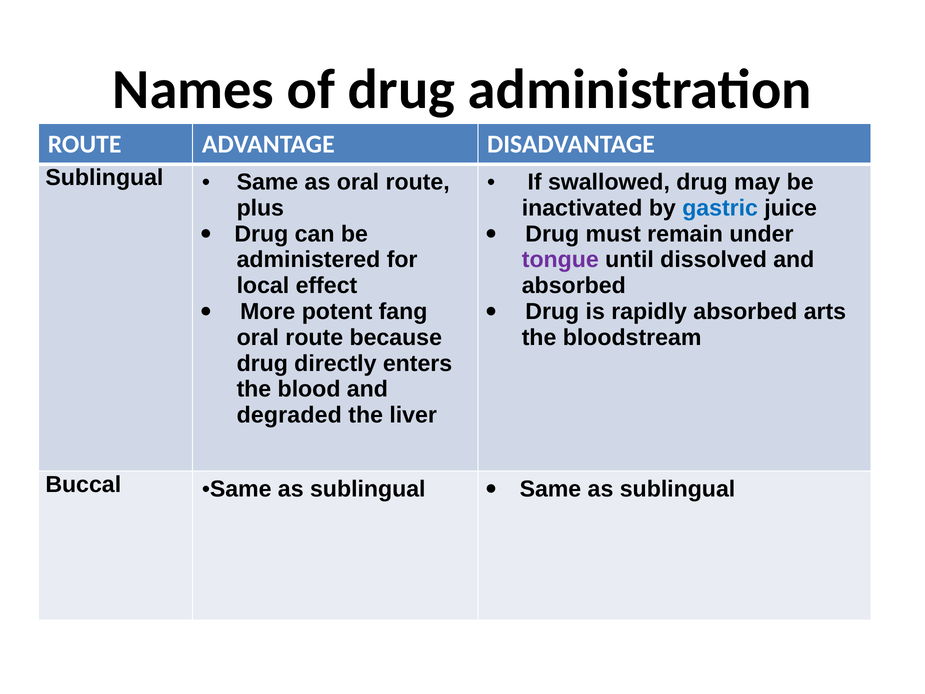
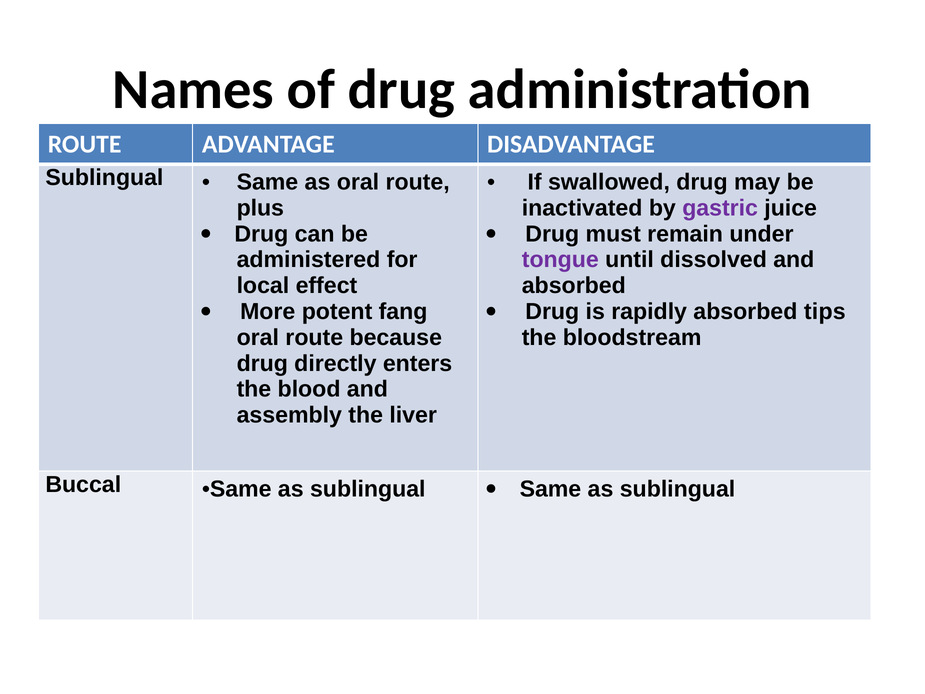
gastric colour: blue -> purple (720, 208)
arts: arts -> tips (825, 312)
degraded: degraded -> assembly (289, 415)
